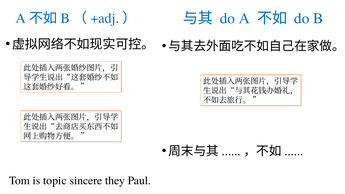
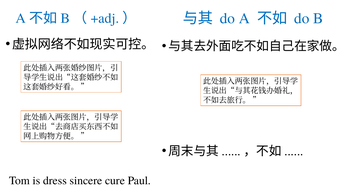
topic: topic -> dress (55, 181)
they: they -> cure (115, 181)
